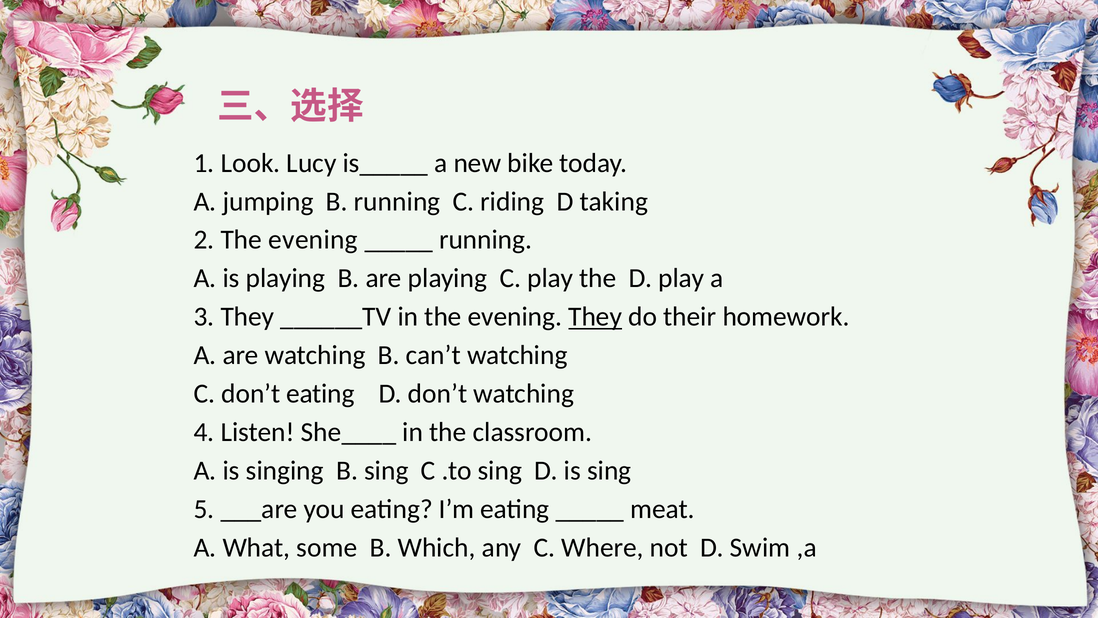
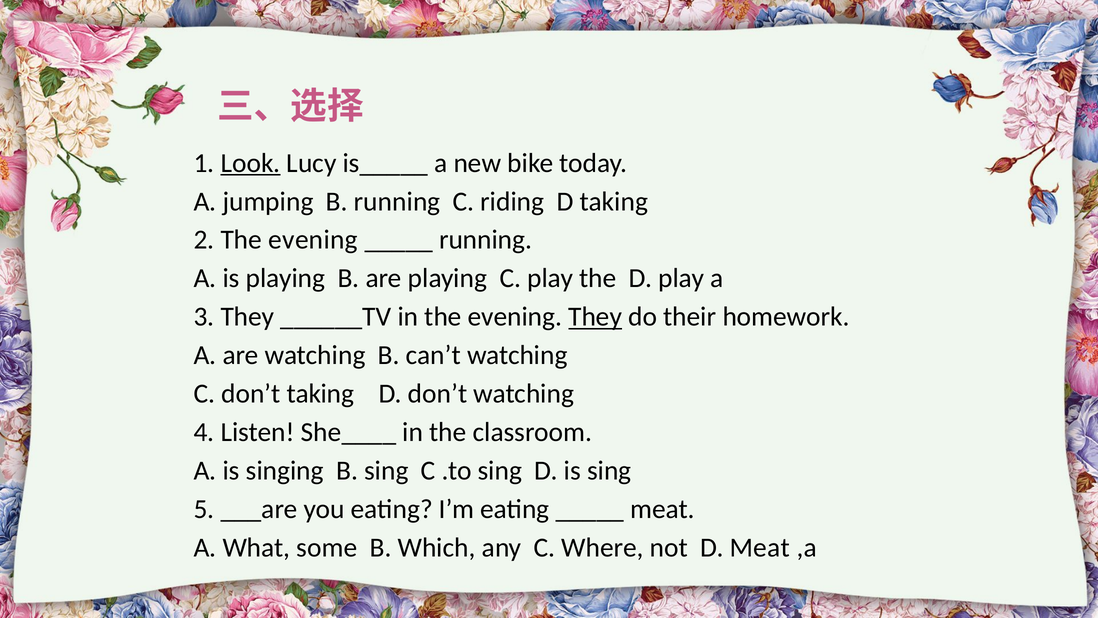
Look underline: none -> present (250, 163)
don’t eating: eating -> taking (320, 393)
D Swim: Swim -> Meat (760, 547)
